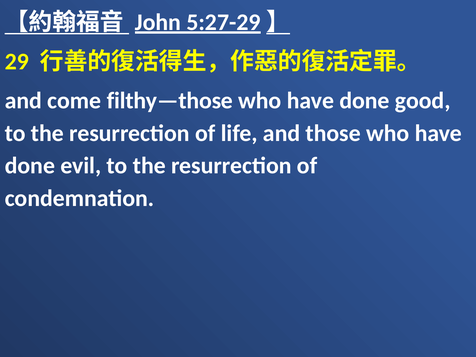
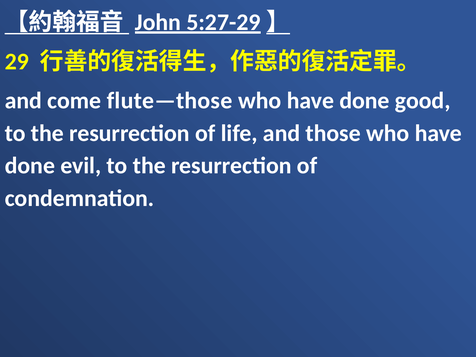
filthy—those: filthy—those -> flute—those (170, 101)
